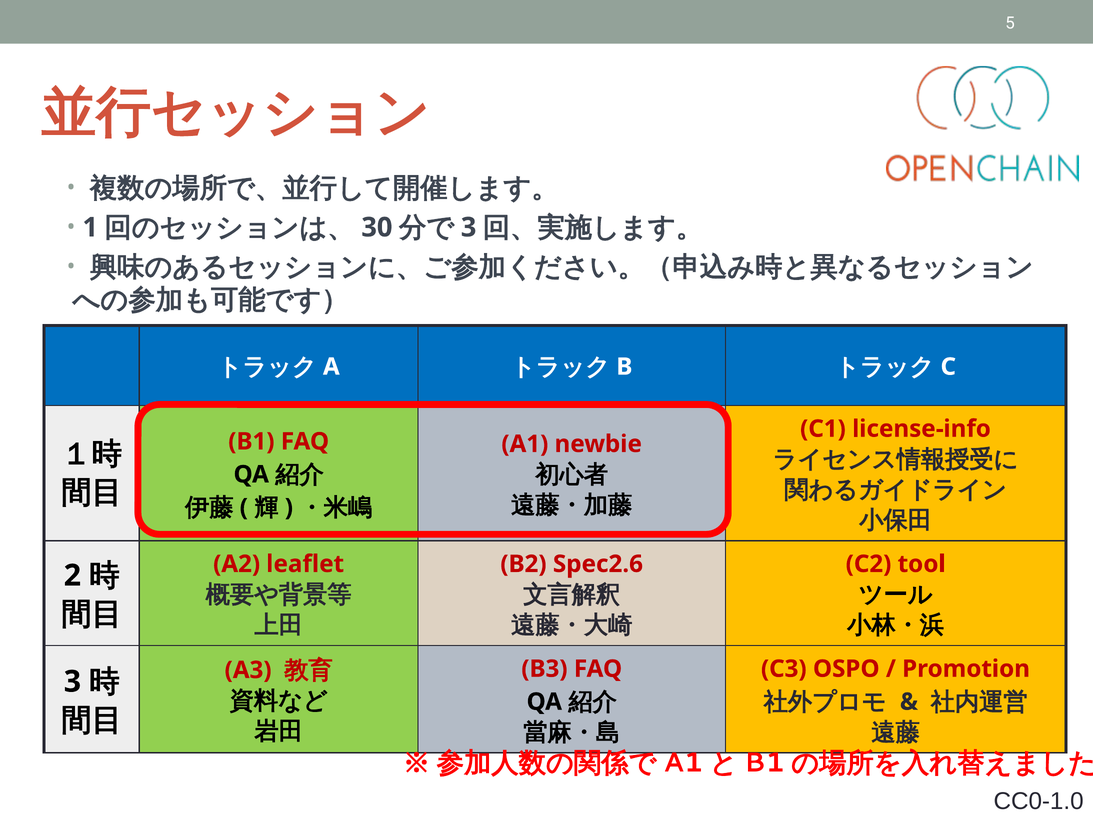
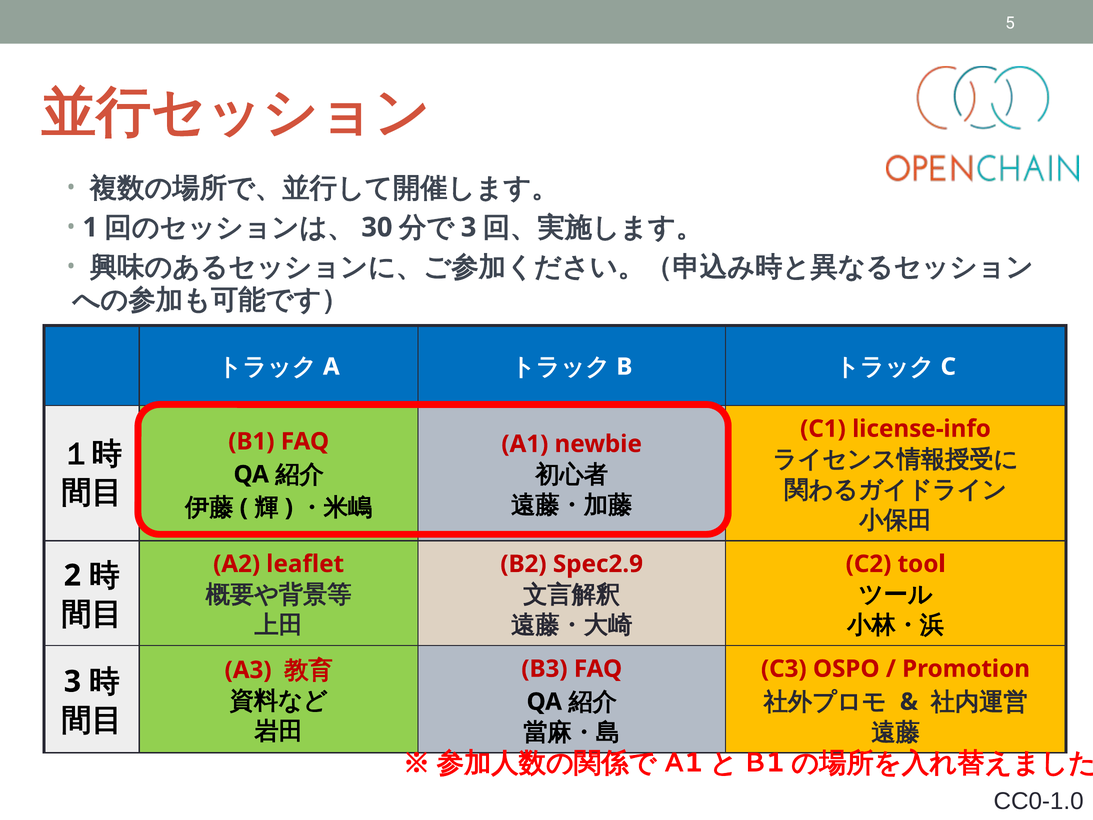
Spec2.6: Spec2.6 -> Spec2.9 (598, 564)
